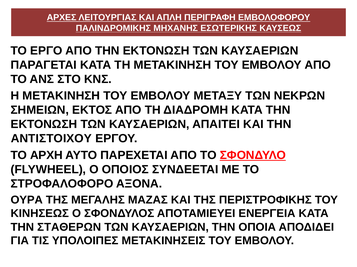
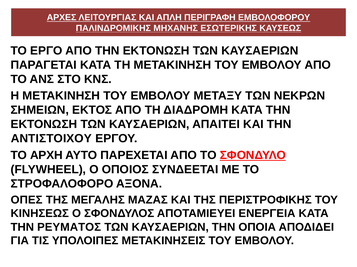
ΟΥΡΑ: ΟΥΡΑ -> ΟΠΕΣ (27, 200)
ΣΤΑΘΕΡΩΝ: ΣΤΑΘΕΡΩΝ -> ΡΕΥΜΑΤΟΣ (69, 228)
